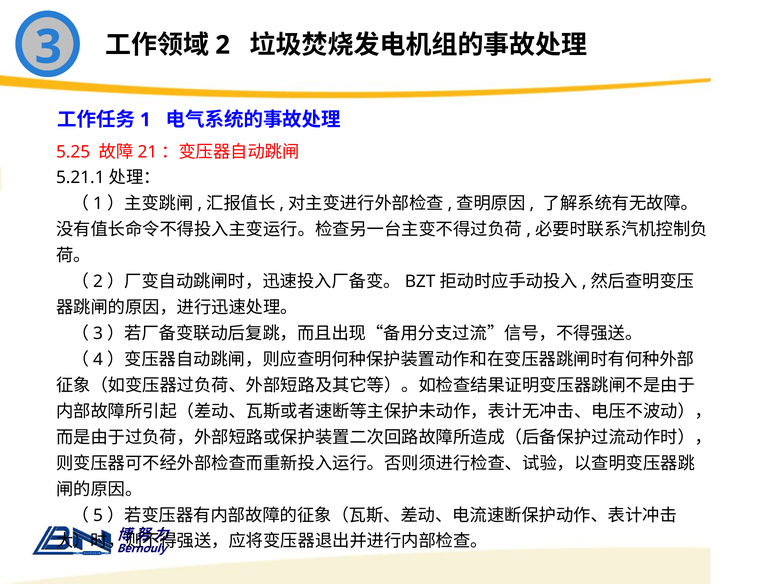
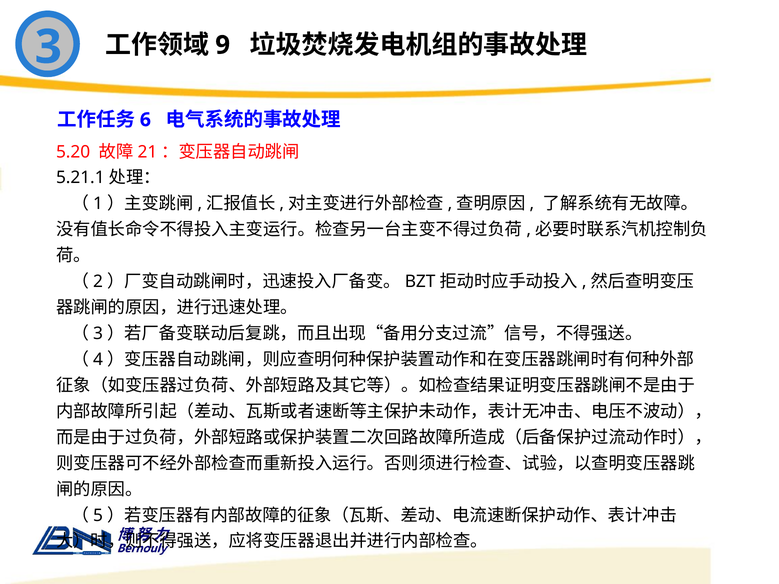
2: 2 -> 9 (223, 45)
1: 1 -> 6 (145, 120)
5.25: 5.25 -> 5.20 (73, 152)
